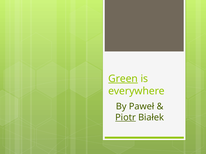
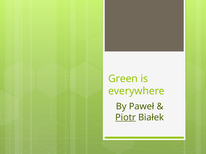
Green underline: present -> none (123, 79)
